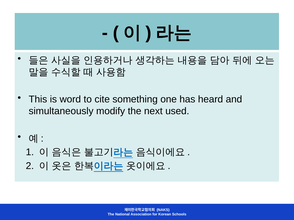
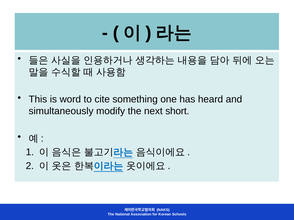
used: used -> short (177, 111)
